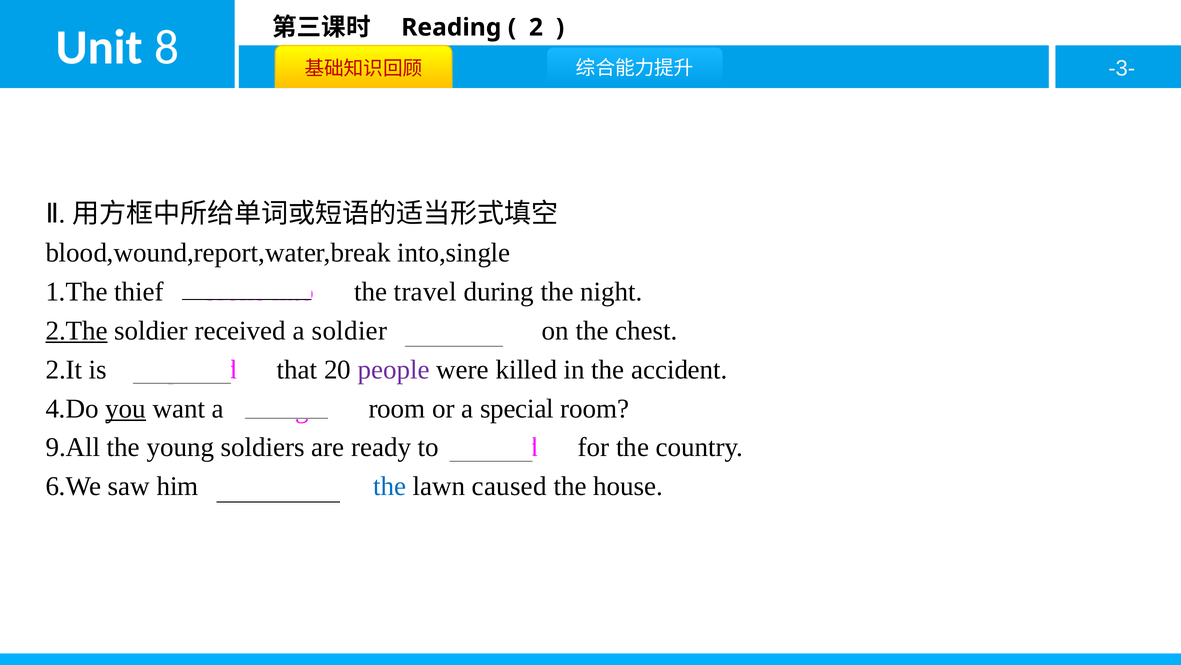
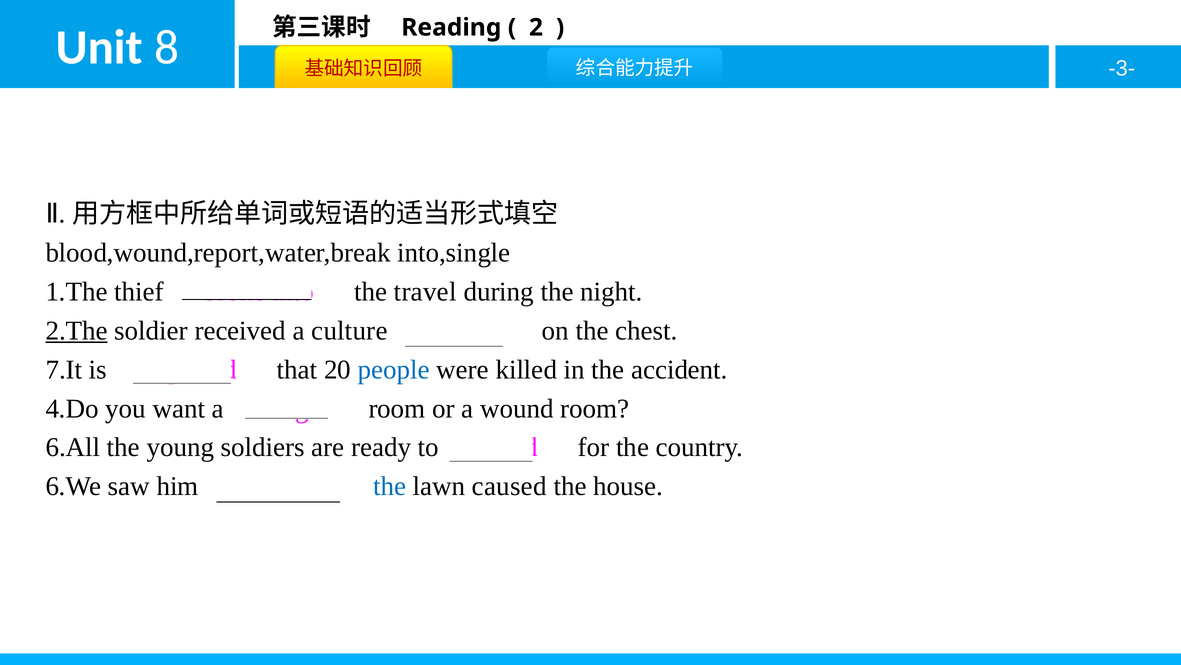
a soldier: soldier -> culture (349, 330)
2.It: 2.It -> 7.It (64, 369)
people colour: purple -> blue (394, 369)
you underline: present -> none (126, 408)
a special: special -> wound (517, 408)
9.All: 9.All -> 6.All (73, 447)
